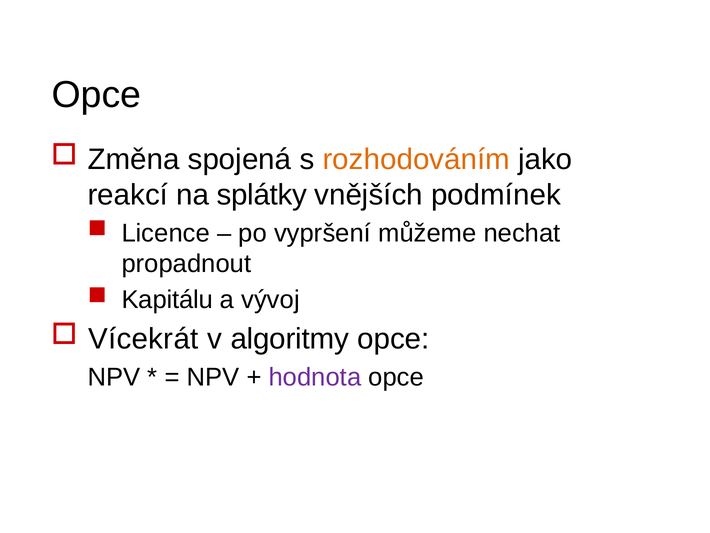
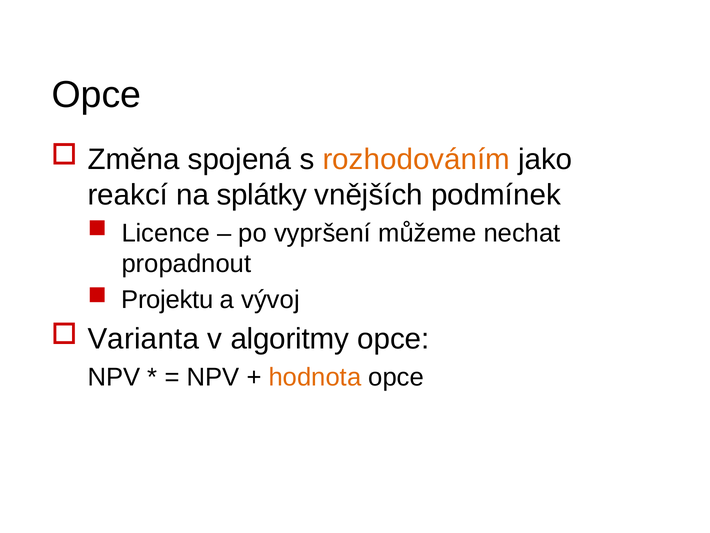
Kapitálu: Kapitálu -> Projektu (167, 300)
Vícekrát: Vícekrát -> Varianta (143, 339)
hodnota colour: purple -> orange (315, 377)
